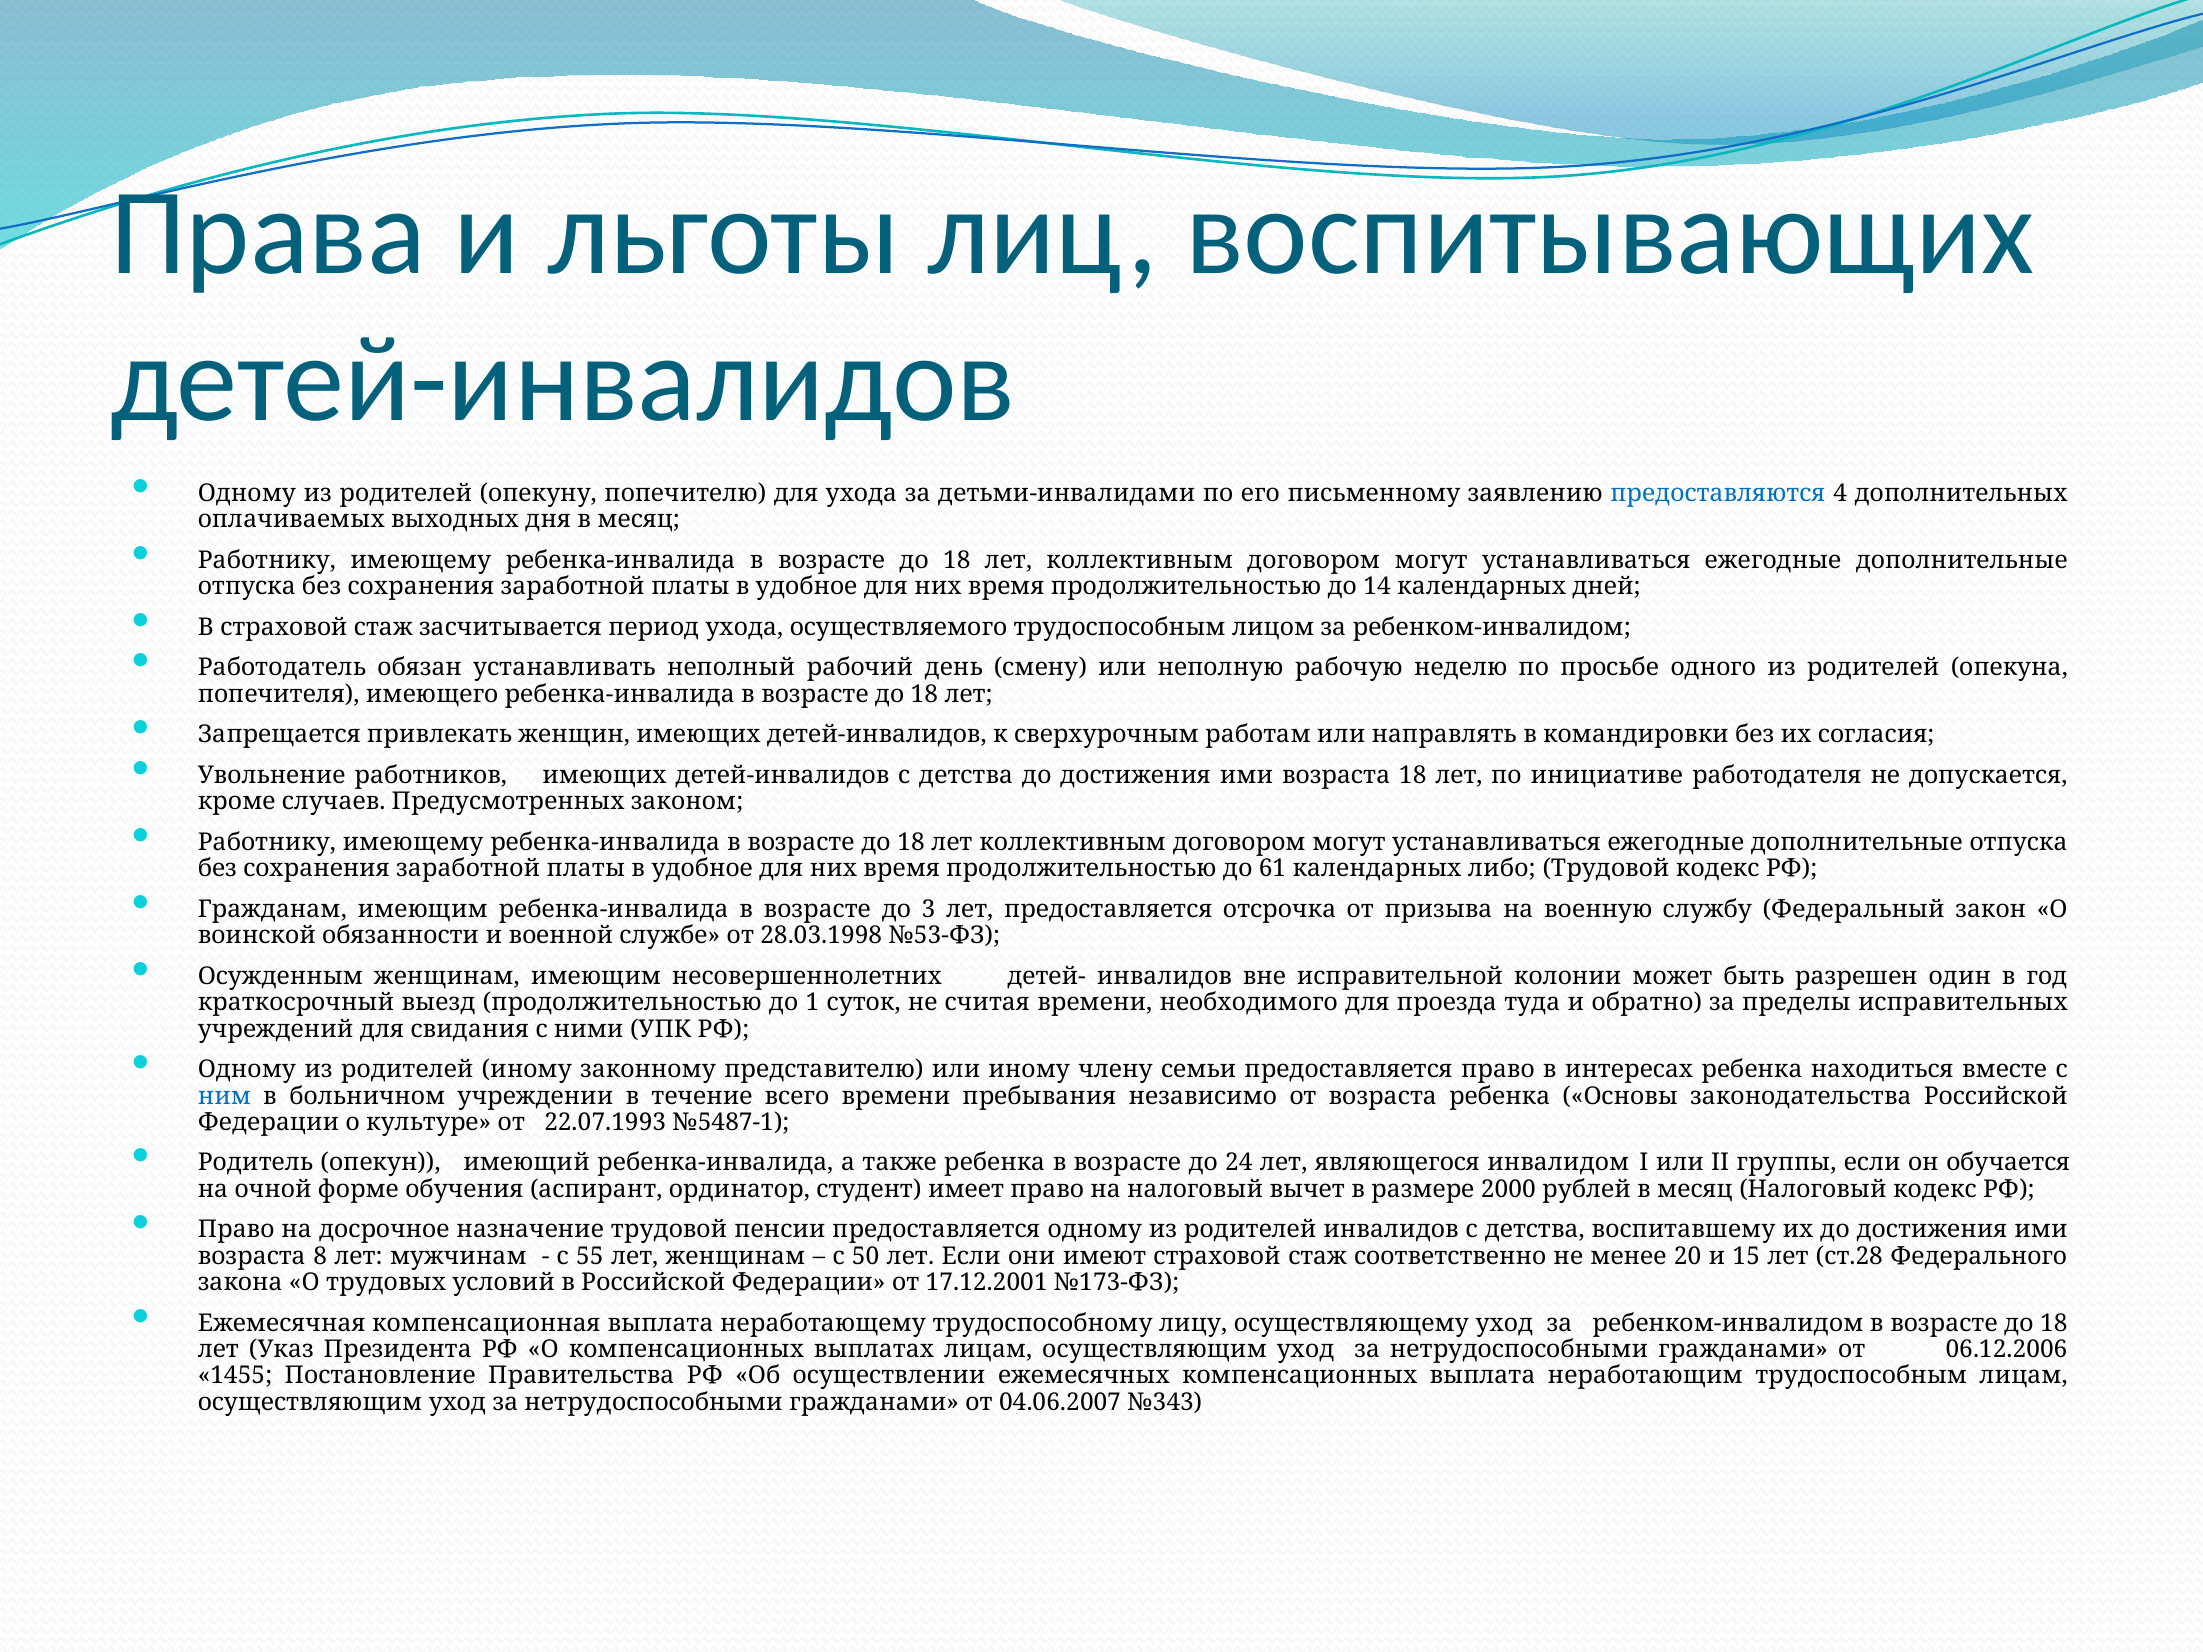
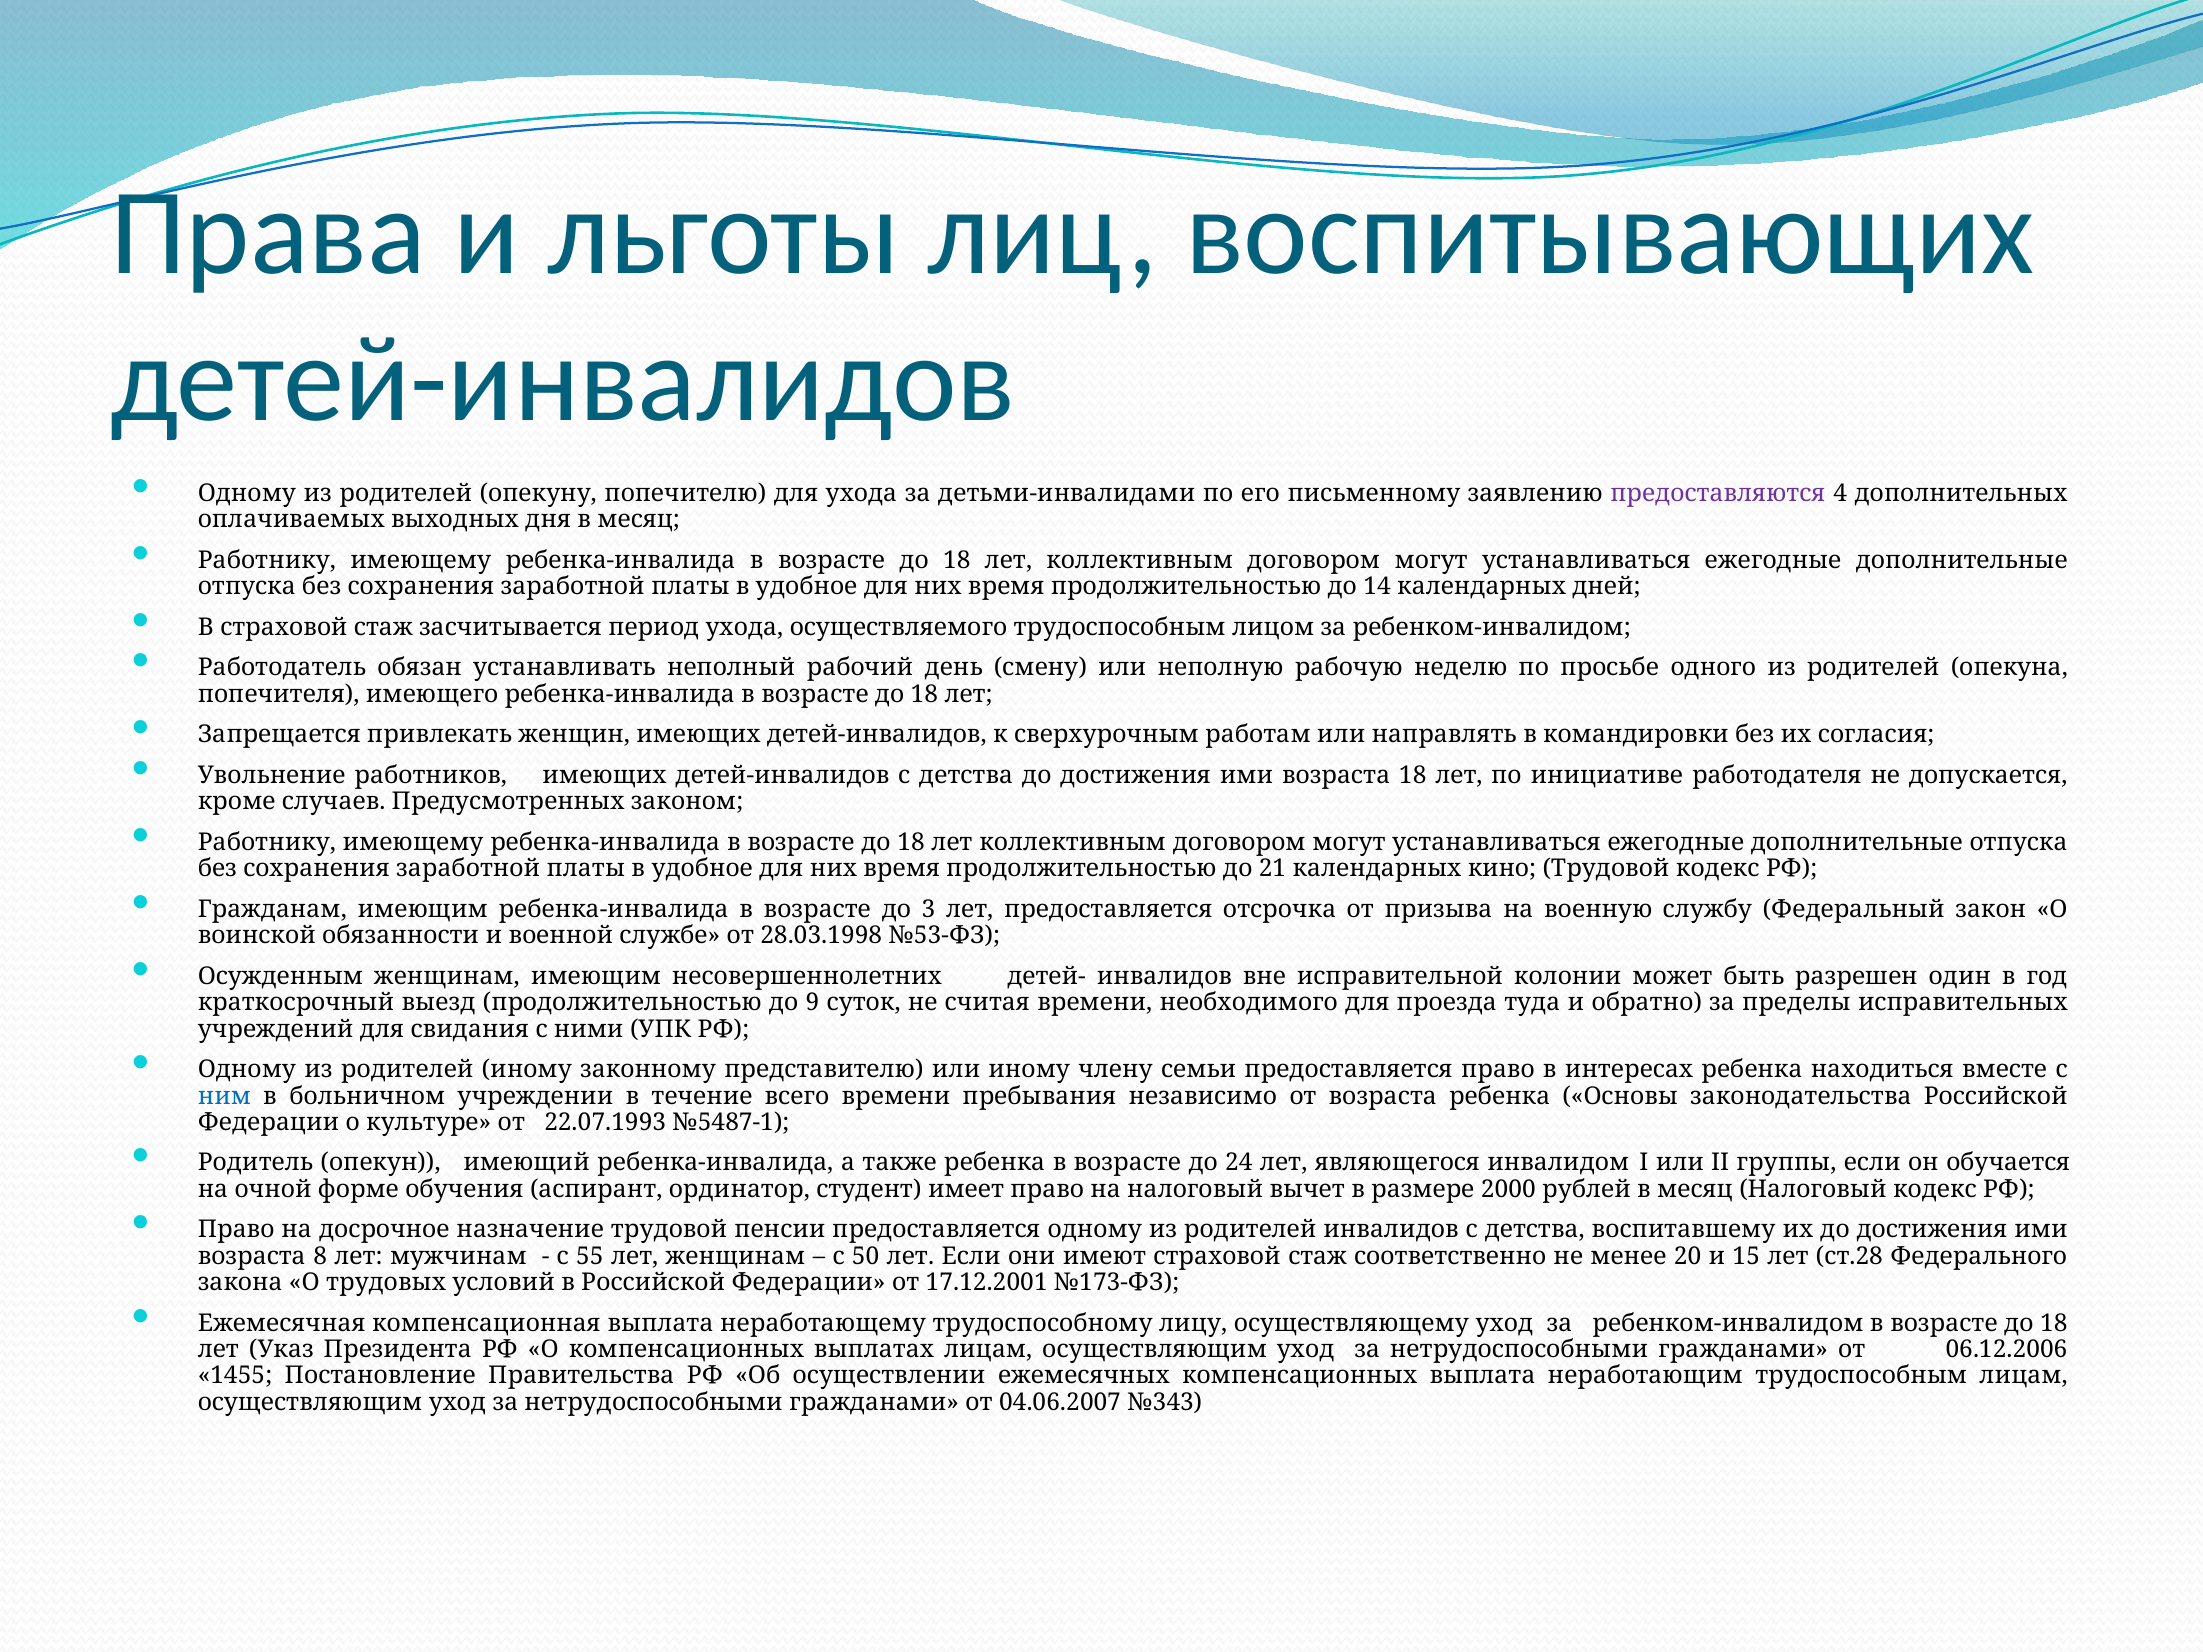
предоставляются colour: blue -> purple (1718, 494)
61: 61 -> 21 (1273, 869)
либо: либо -> кино (1502, 869)
1: 1 -> 9 (812, 1003)
